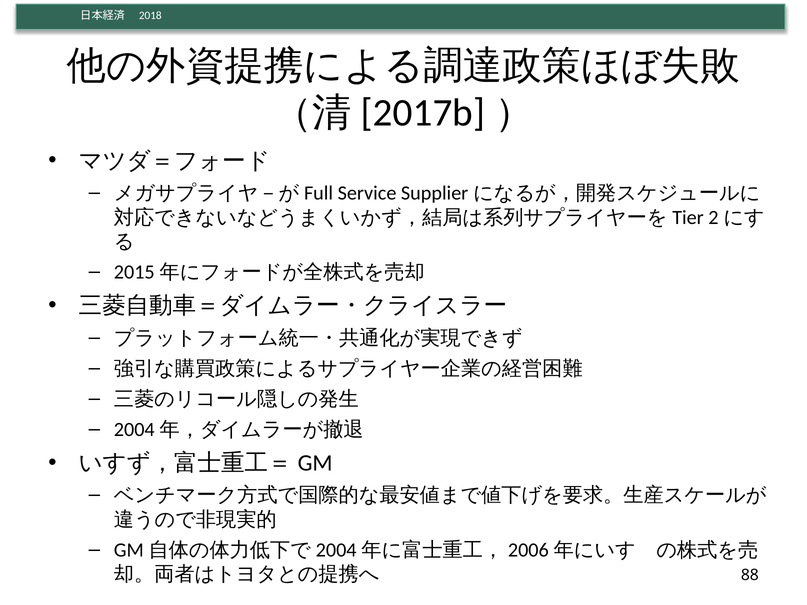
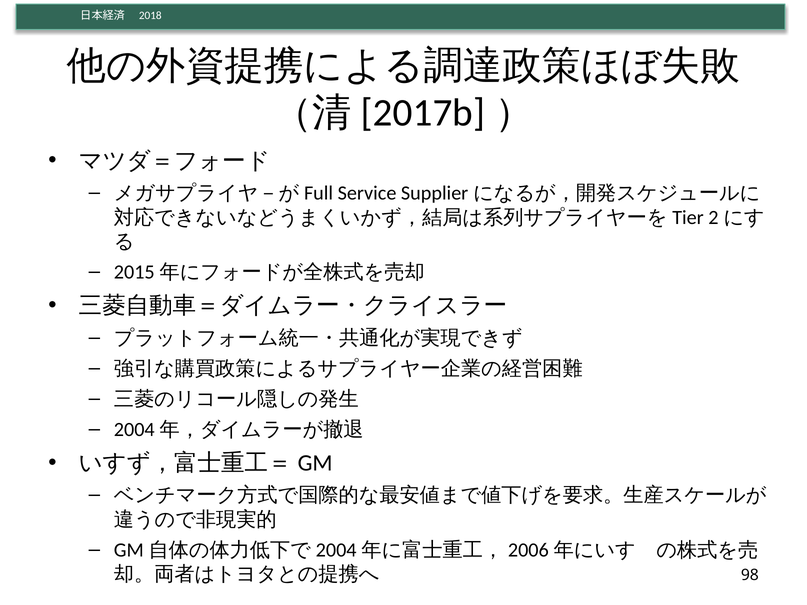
88: 88 -> 98 (750, 575)
